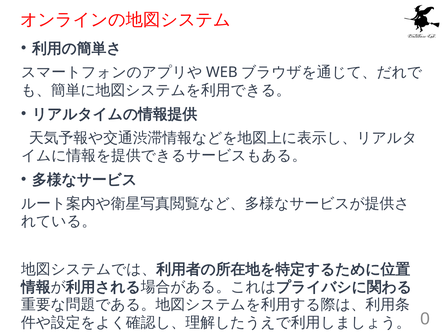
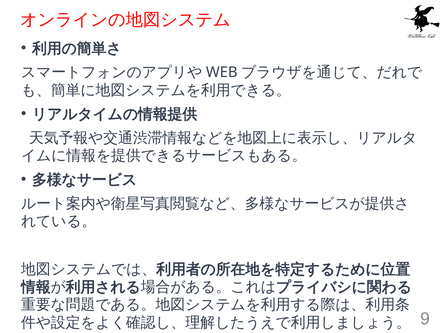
0: 0 -> 9 (425, 319)
